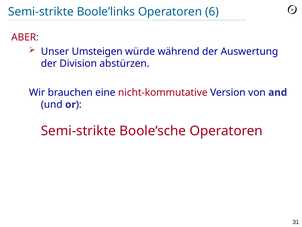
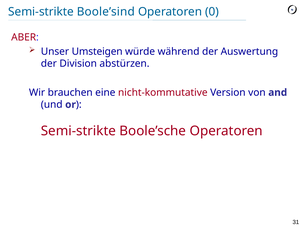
Boole’links: Boole’links -> Boole’sind (106, 12)
6: 6 -> 0 (212, 12)
